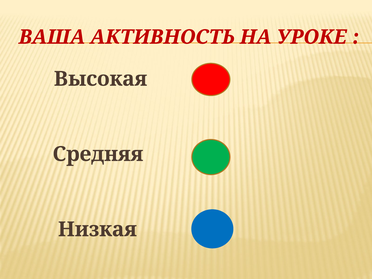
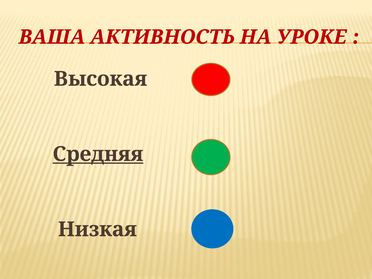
Средняя underline: none -> present (98, 154)
